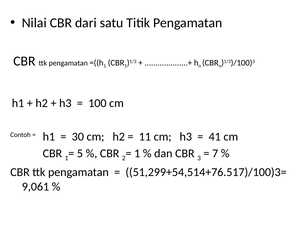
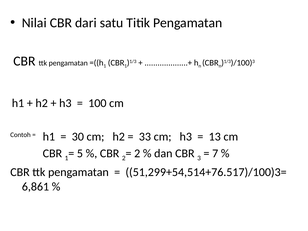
11: 11 -> 33 (145, 137)
41: 41 -> 13 (215, 137)
1: 1 -> 2 (137, 153)
9,061: 9,061 -> 6,861 (35, 187)
